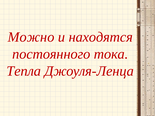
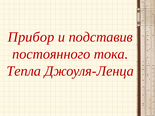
Можно: Можно -> Прибор (31, 37)
находятся: находятся -> подставив (101, 37)
